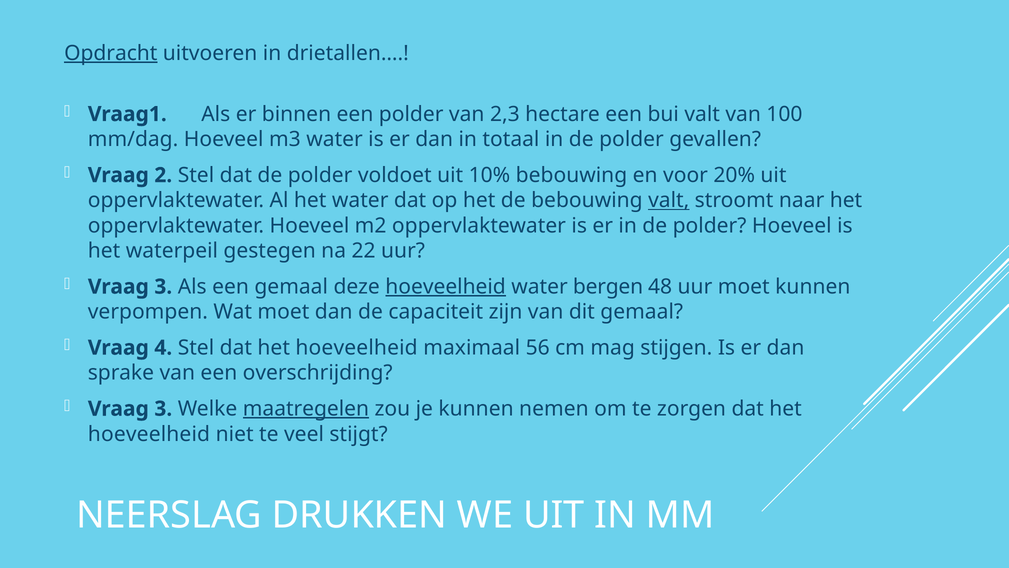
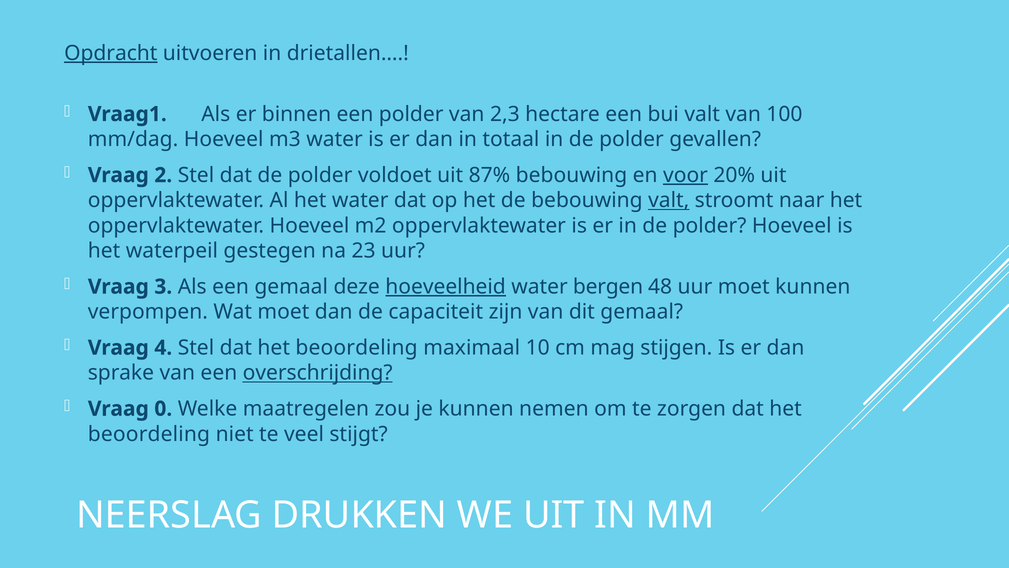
10%: 10% -> 87% (489, 175)
voor underline: none -> present (686, 175)
22: 22 -> 23 (364, 251)
Stel dat het hoeveelheid: hoeveelheid -> beoordeling (357, 348)
56: 56 -> 10 (538, 348)
overschrijding underline: none -> present (318, 373)
3: 3 -> 0 (163, 408)
maatregelen underline: present -> none (306, 408)
hoeveelheid: hoeveelheid -> beoordeling (149, 434)
